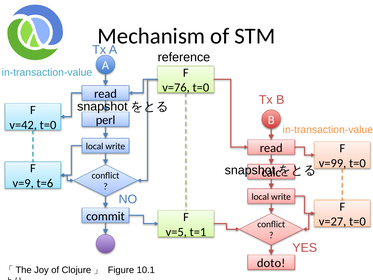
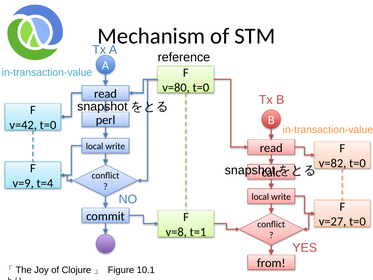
v=76: v=76 -> v=80 (176, 88)
v=99: v=99 -> v=82 (333, 163)
t=6: t=6 -> t=4 (45, 183)
v=5: v=5 -> v=8 (176, 232)
doto: doto -> from (271, 263)
